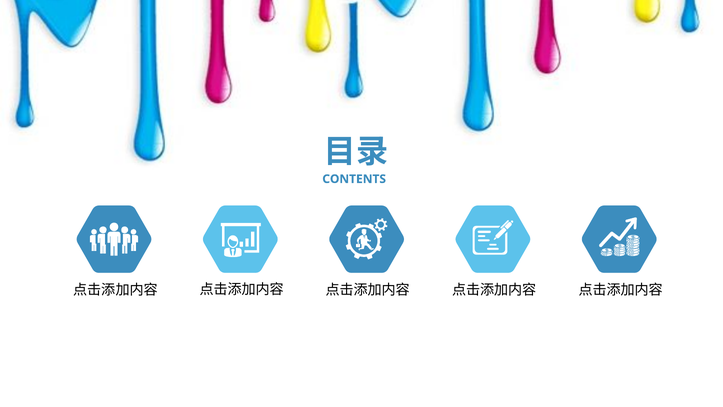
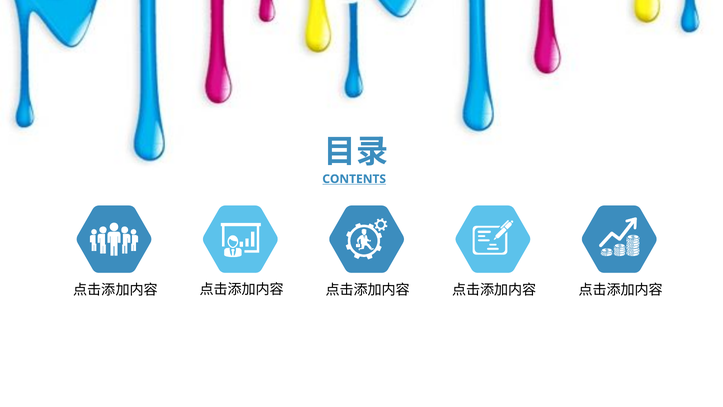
CONTENTS underline: none -> present (354, 179)
